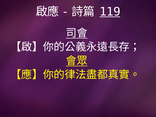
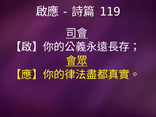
119 underline: present -> none (110, 12)
